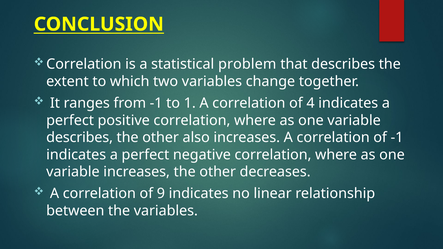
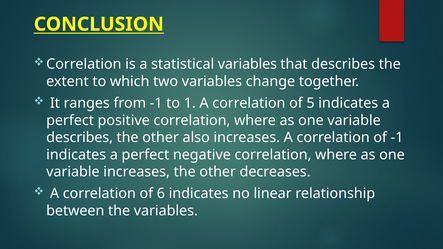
statistical problem: problem -> variables (247, 64)
4: 4 -> 5 (311, 103)
9: 9 -> 6 (161, 194)
